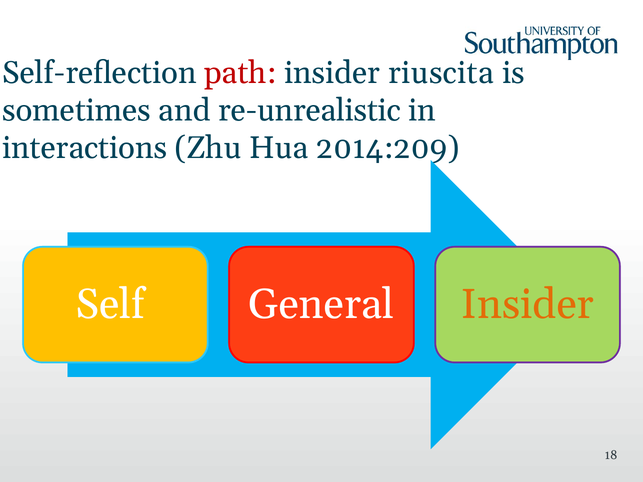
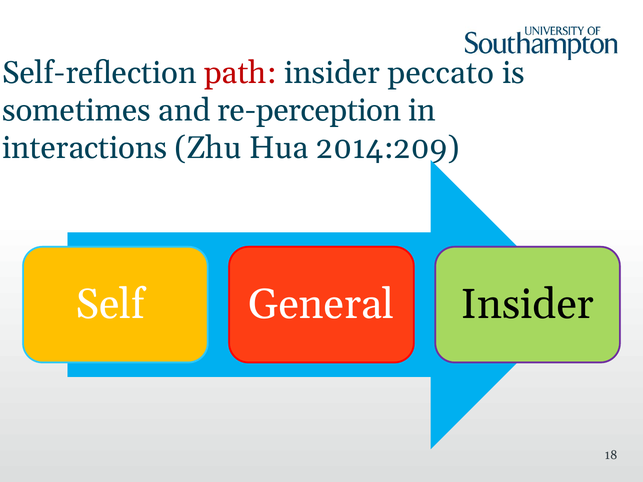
riuscita: riuscita -> peccato (441, 73)
re-unrealistic: re-unrealistic -> re-perception (309, 110)
Insider colour: orange -> black (527, 305)
